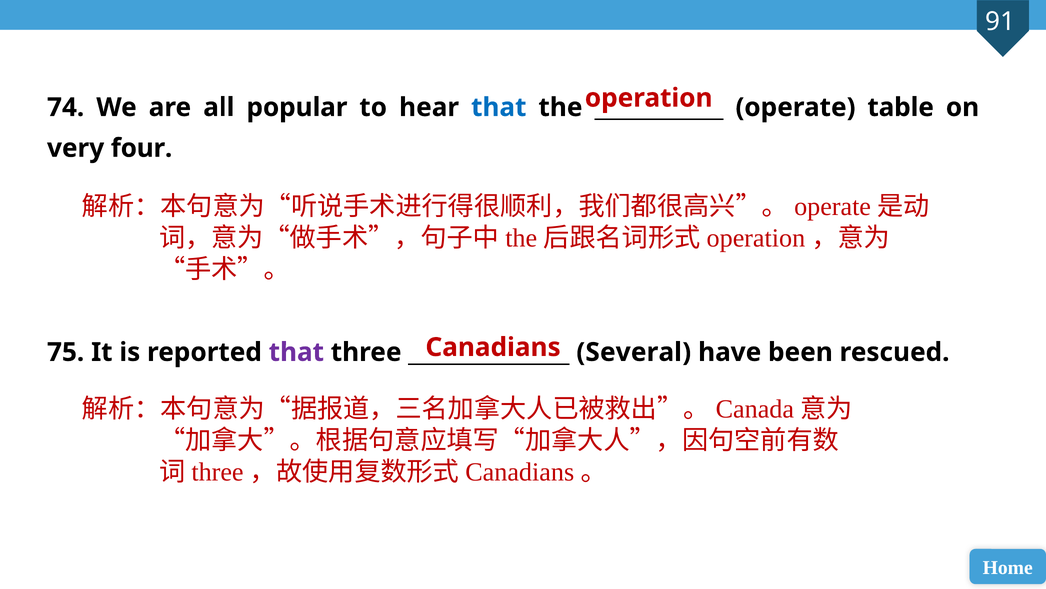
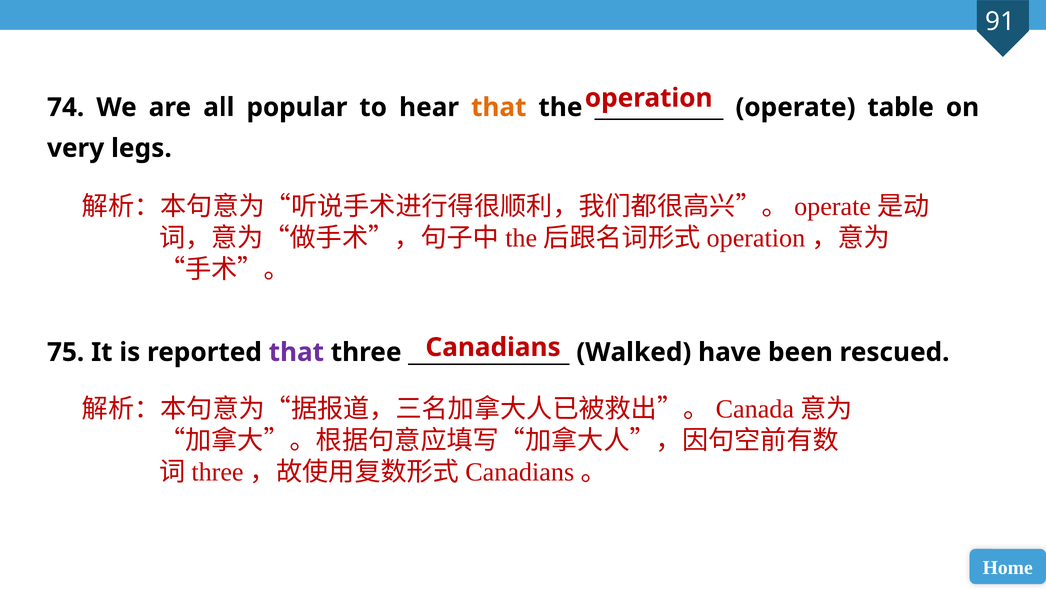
that colour: blue -> orange (499, 107)
four: four -> legs (141, 148)
Several: Several -> Walked (634, 352)
